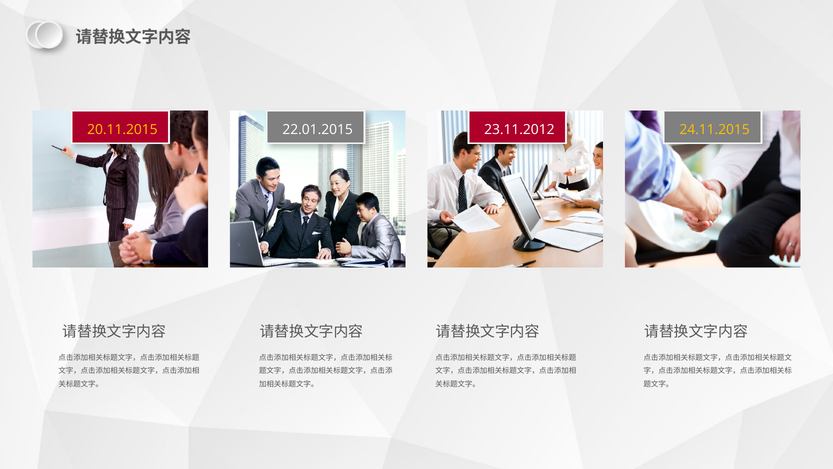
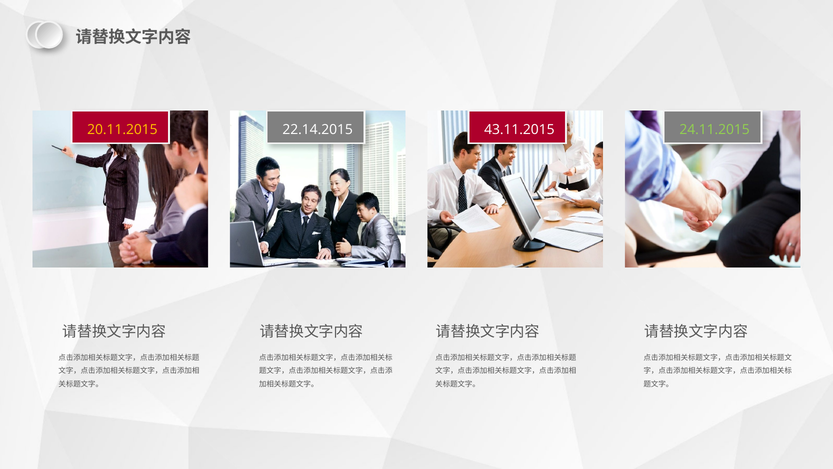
22.01.2015: 22.01.2015 -> 22.14.2015 (318, 129)
23.11.2012: 23.11.2012 -> 43.11.2015 (519, 129)
24.11.2015 colour: yellow -> light green (715, 129)
